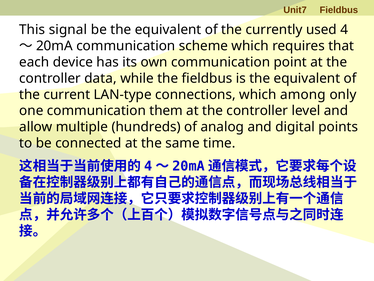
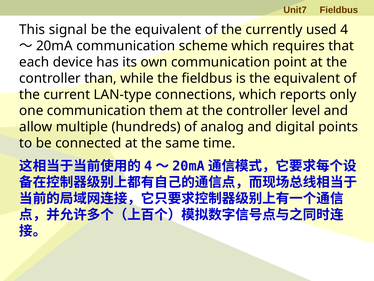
data: data -> than (101, 78)
among: among -> reports (303, 94)
